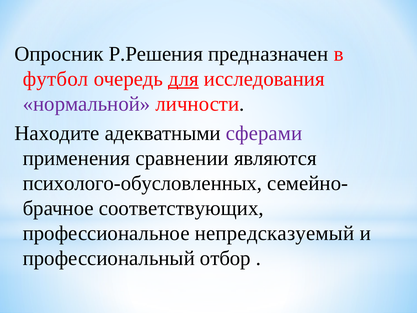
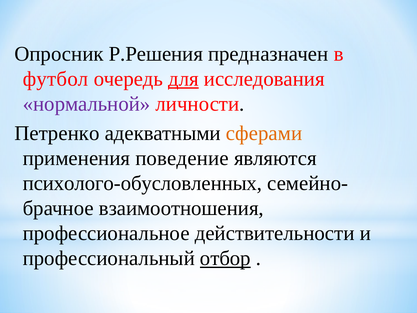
Находите: Находите -> Петренко (57, 133)
сферами colour: purple -> orange (264, 133)
сравнении: сравнении -> поведение (182, 158)
соответствующих: соответствующих -> взаимоотношения (181, 208)
непредсказуемый: непредсказуемый -> действительности (275, 233)
отбор underline: none -> present (225, 258)
